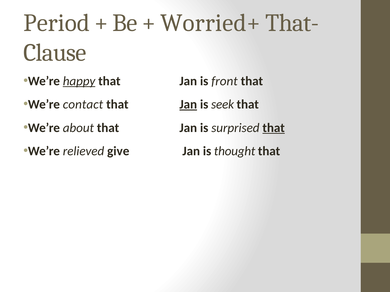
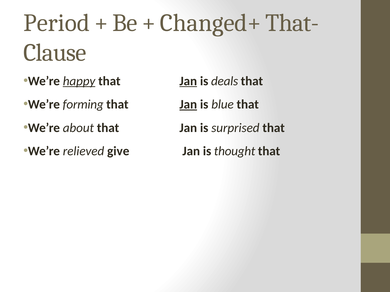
Worried+: Worried+ -> Changed+ (211, 23)
Jan underline: none -> present (188, 81)
front: front -> deals (225, 81)
contact: contact -> forming (83, 105)
seek: seek -> blue (223, 105)
that underline: present -> none (274, 128)
